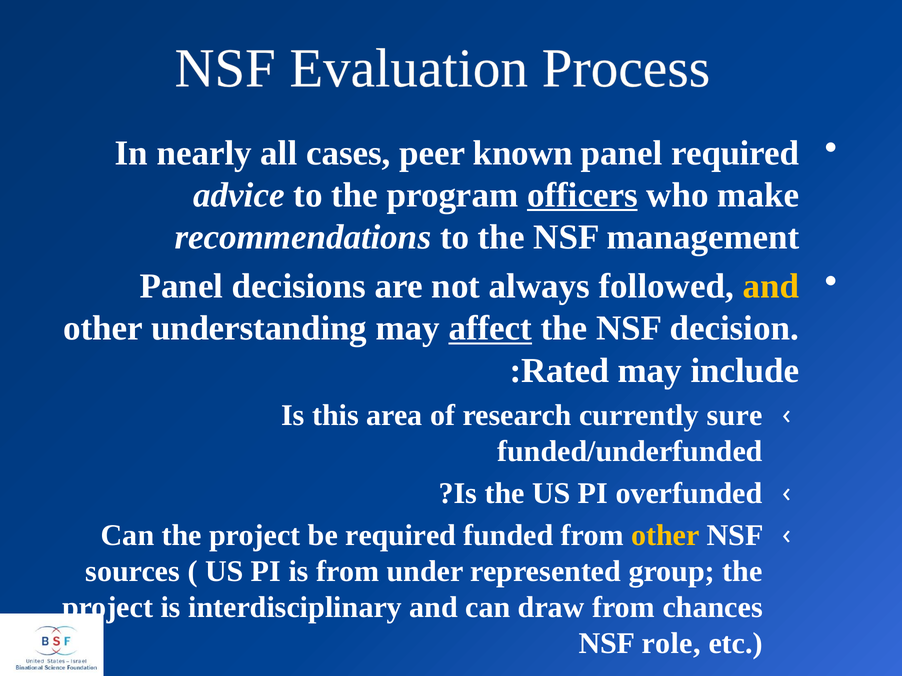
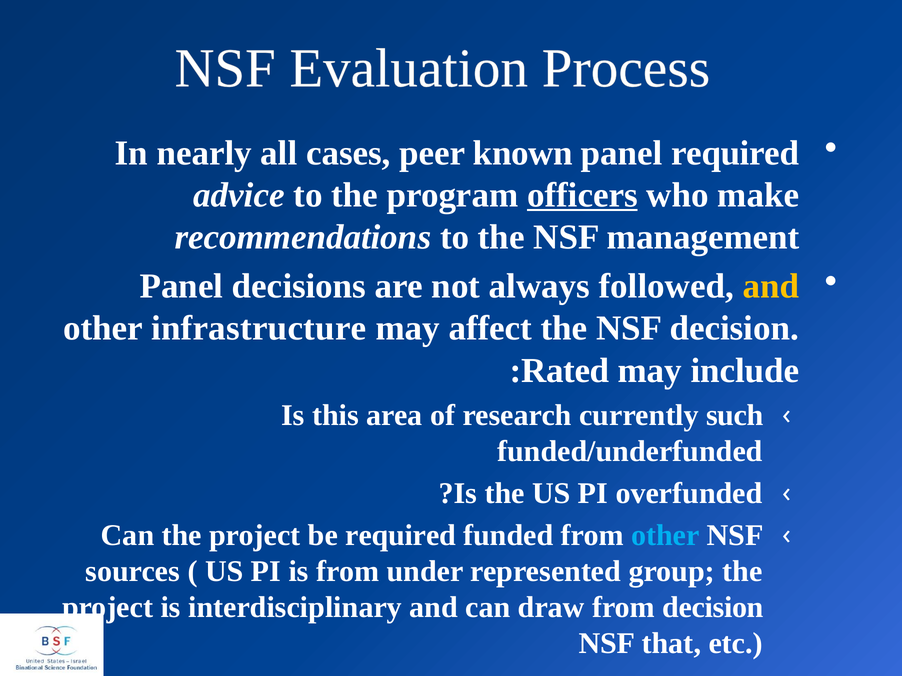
understanding: understanding -> infrastructure (259, 329)
affect underline: present -> none (490, 329)
sure: sure -> such (735, 416)
other colour: yellow -> light blue (665, 536)
from chances: chances -> decision (713, 608)
role: role -> that (671, 644)
